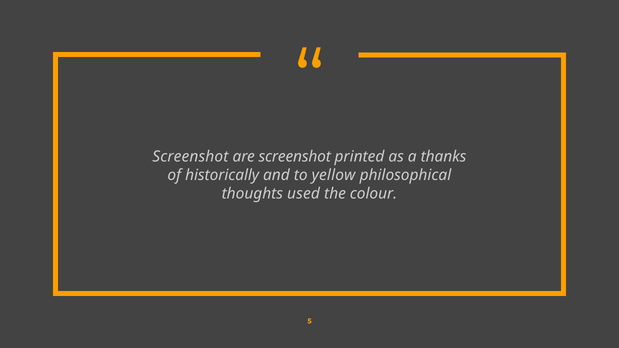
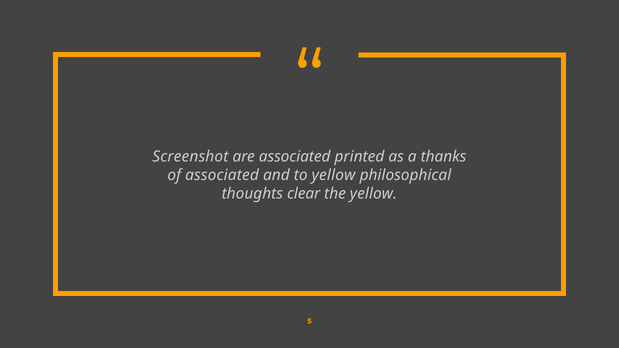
are screenshot: screenshot -> associated (295, 157)
of historically: historically -> associated (222, 175)
used: used -> clear (304, 194)
the colour: colour -> yellow (373, 194)
